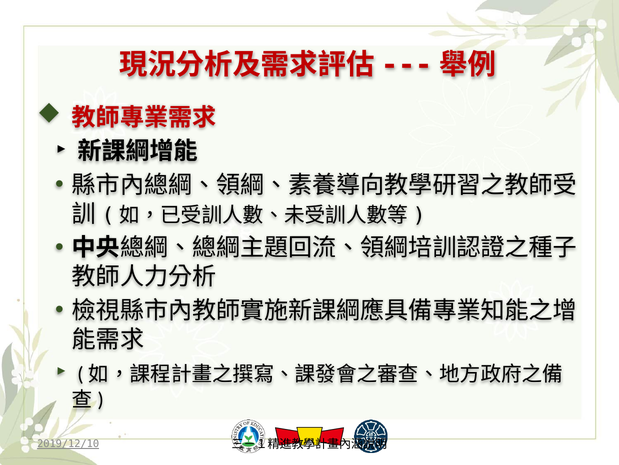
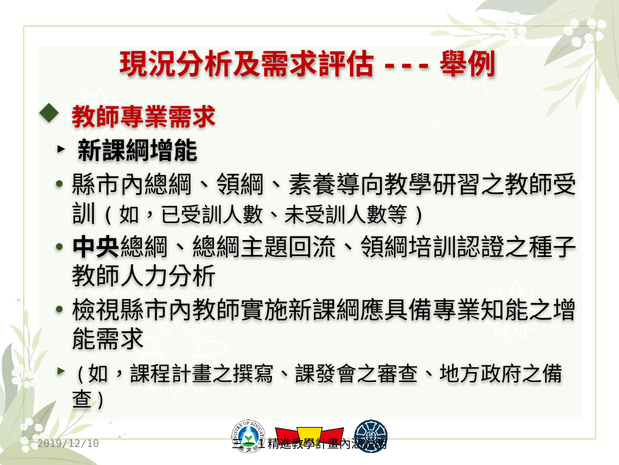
2019/12/10 underline: present -> none (68, 443)
